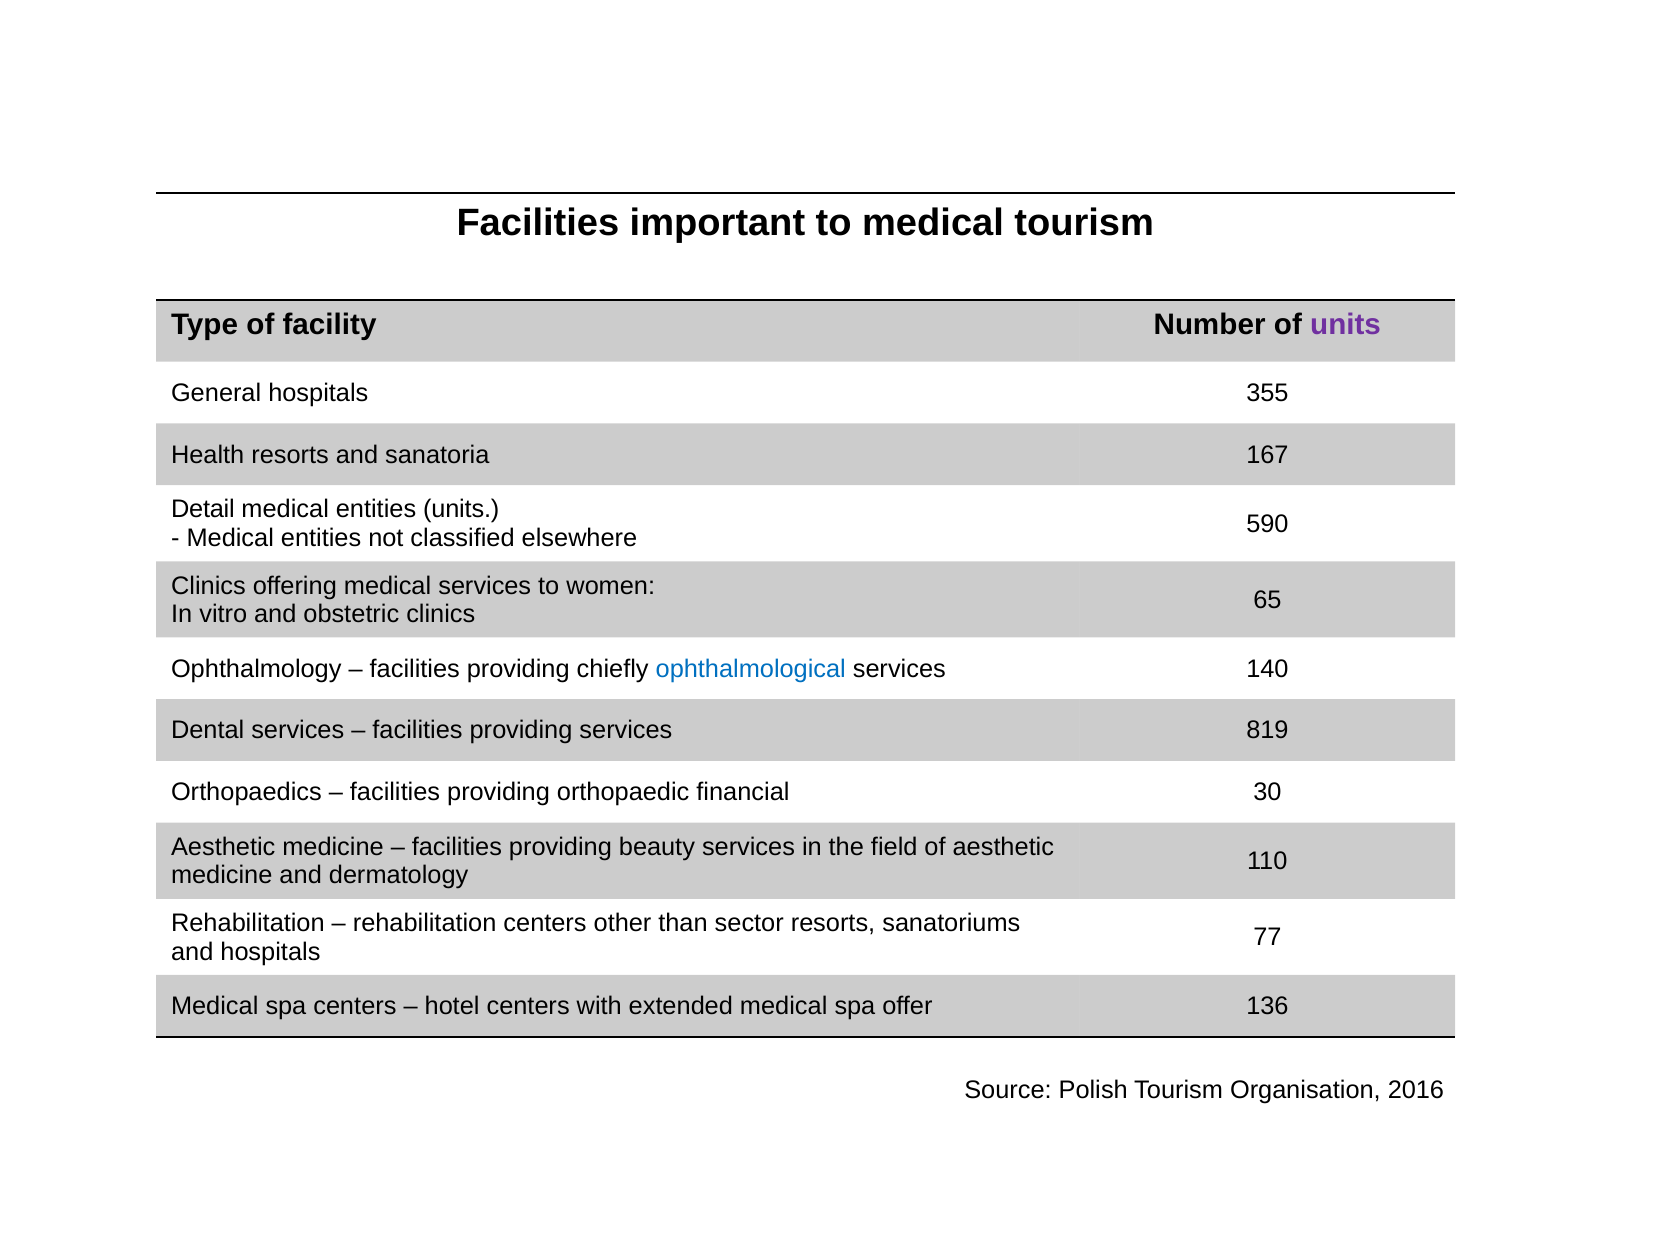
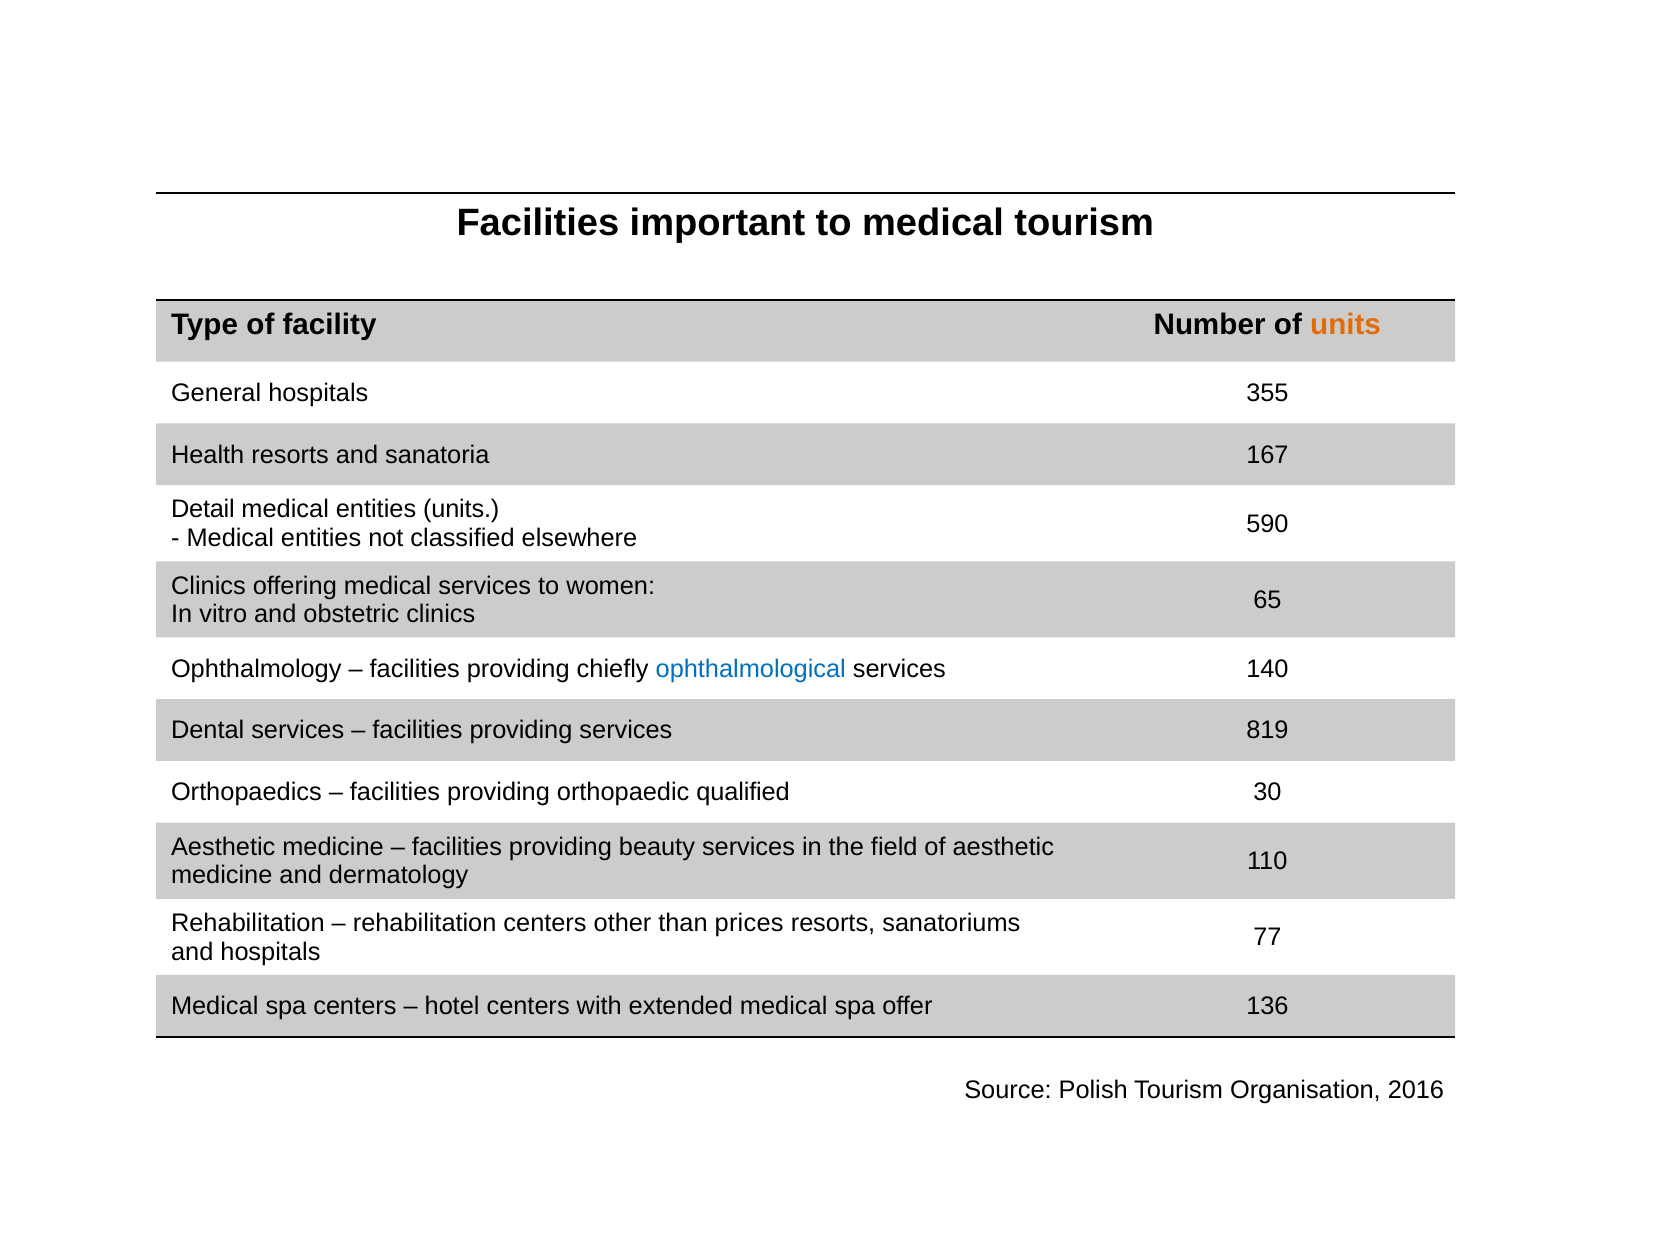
units colour: purple -> orange (1346, 325)
financial: financial -> qualified (743, 793)
sector: sector -> prices (749, 923)
